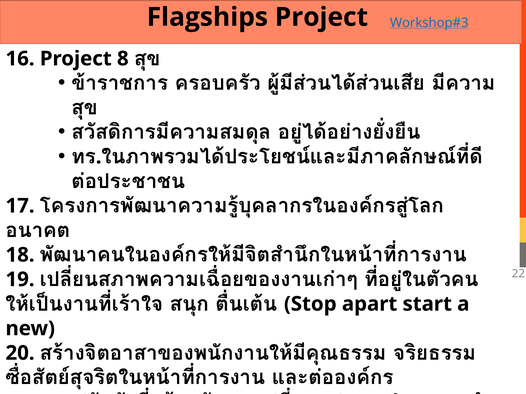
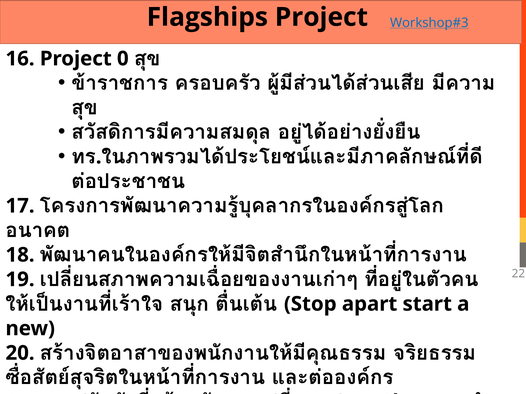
8: 8 -> 0 (123, 59)
